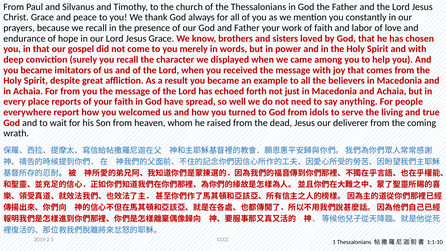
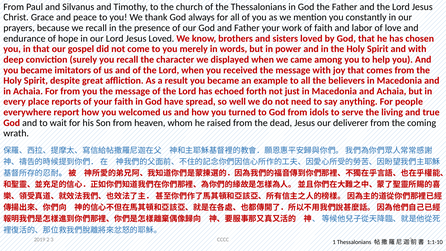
Jesus Grace: Grace -> Loved (161, 38)
